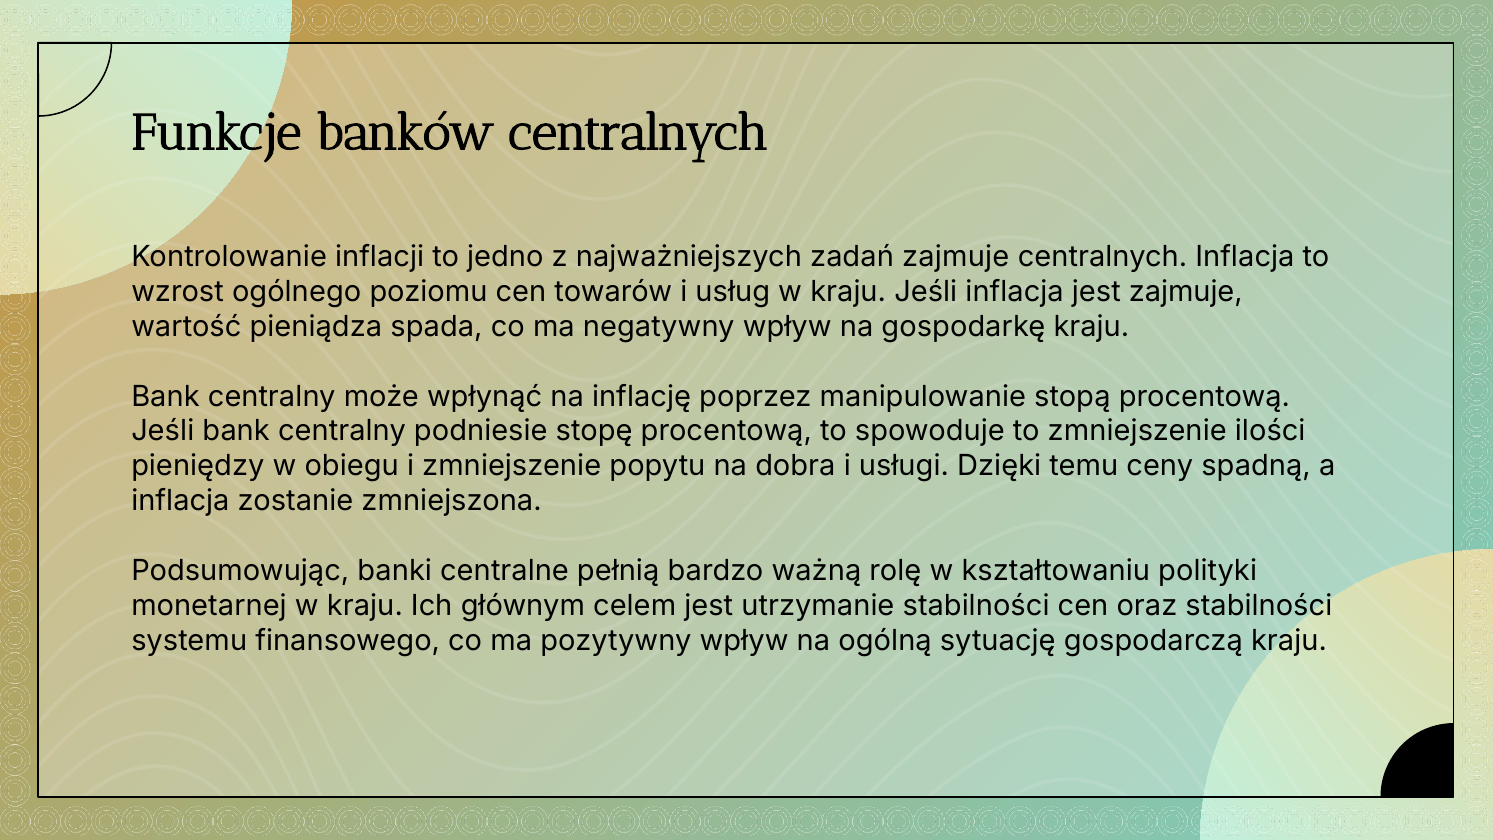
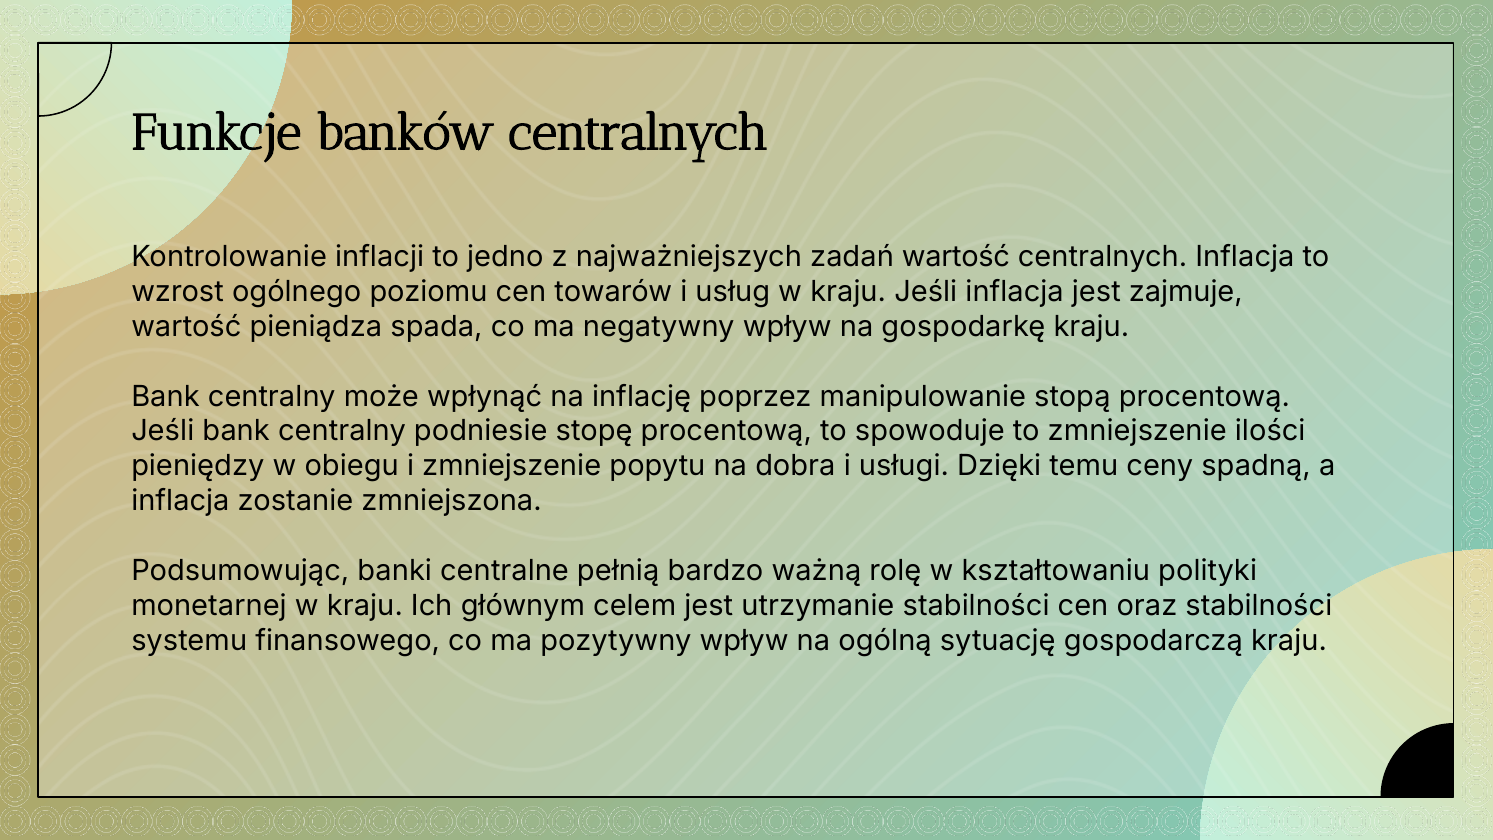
zadań zajmuje: zajmuje -> wartość (956, 257)
